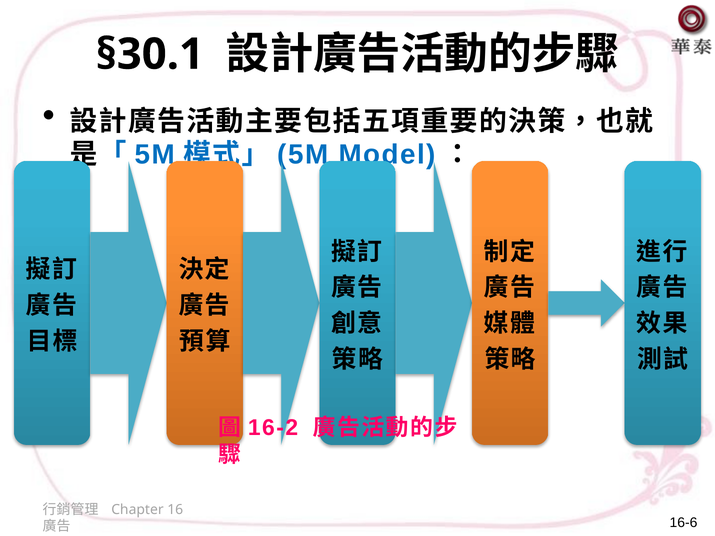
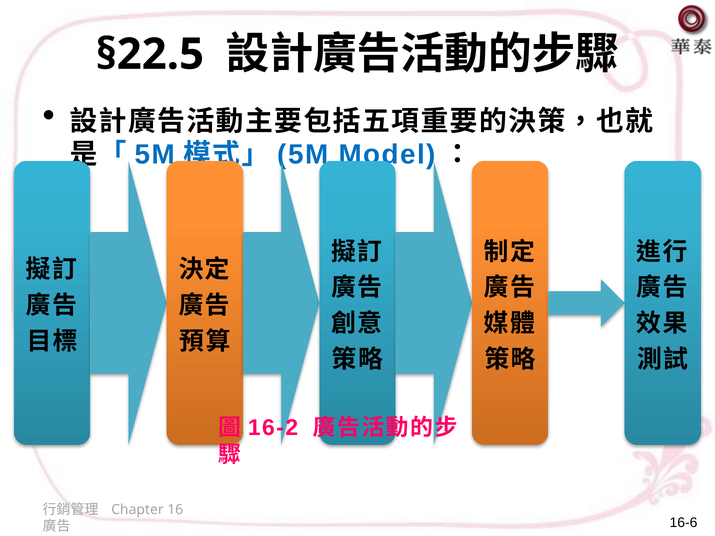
§30.1: §30.1 -> §22.5 (150, 54)
